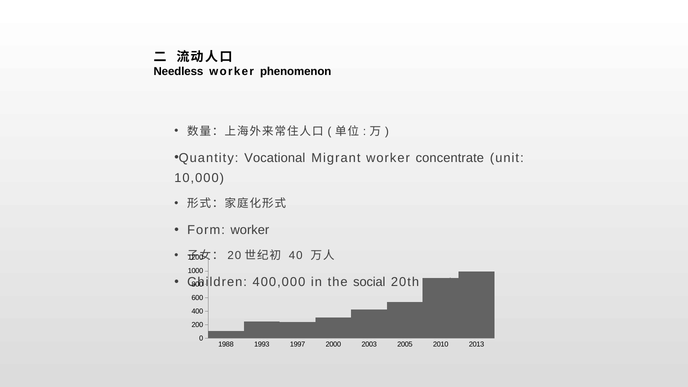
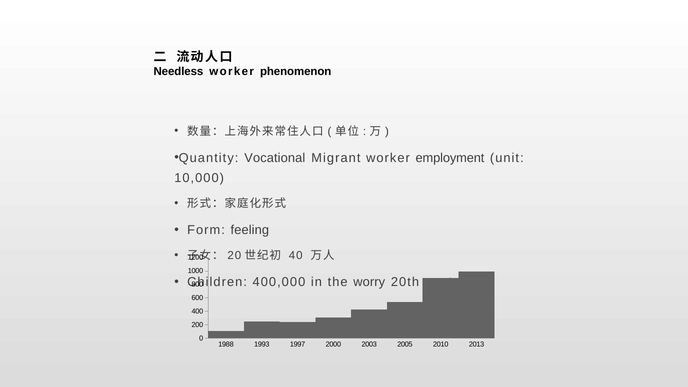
concentrate: concentrate -> employment (450, 158)
Form worker: worker -> feeling (250, 230)
social: social -> worry (369, 282)
